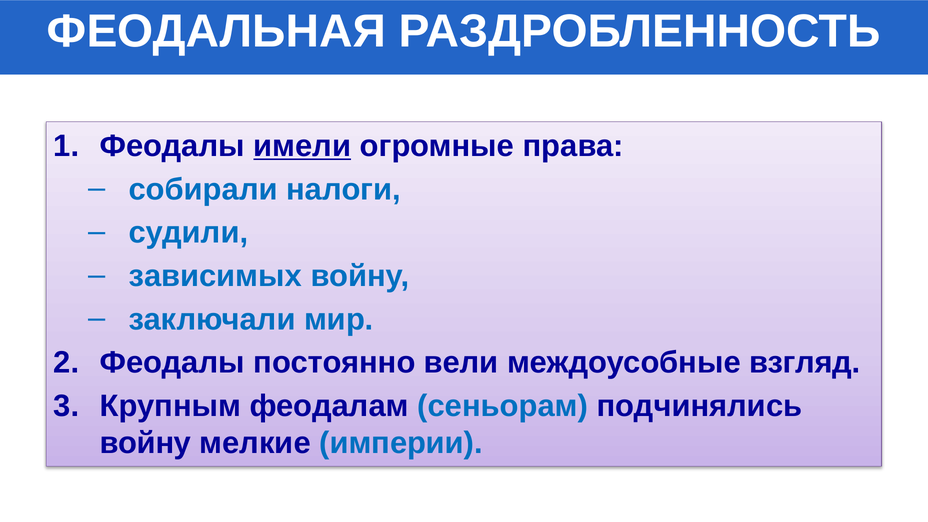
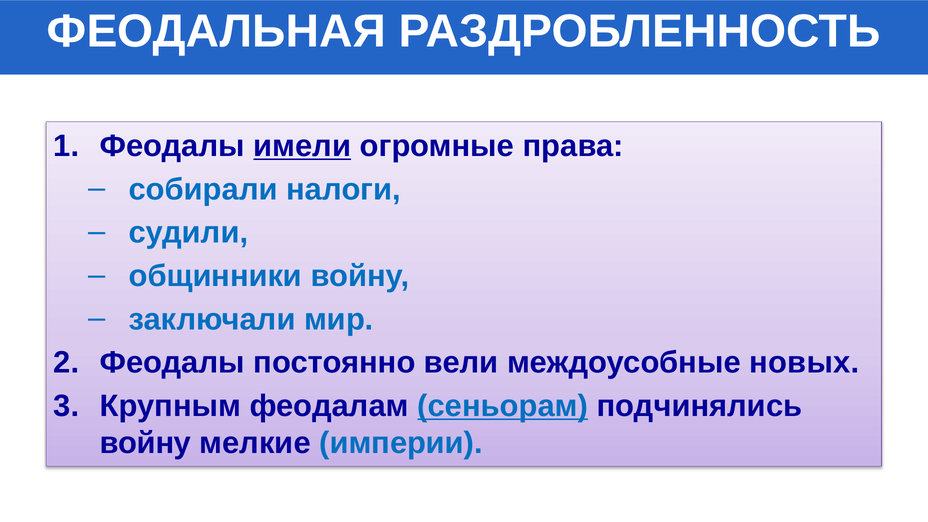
зависимых: зависимых -> общинники (215, 276)
взгляд: взгляд -> новых (804, 363)
сеньорам underline: none -> present (503, 406)
